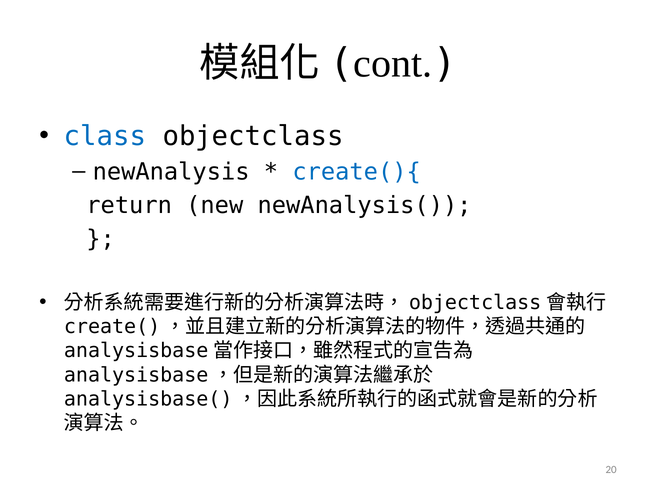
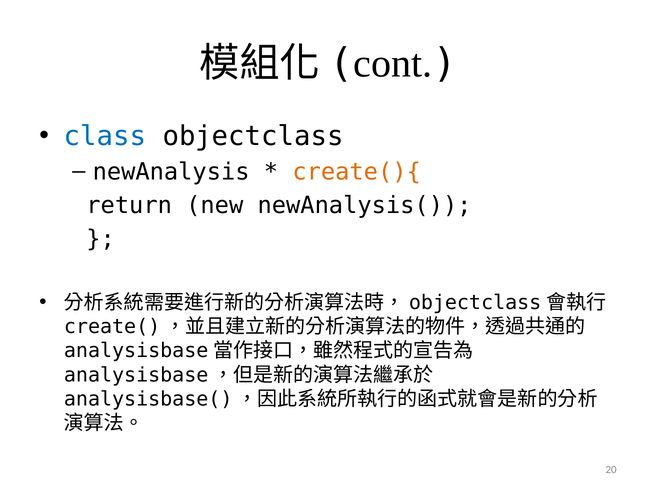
create(){ colour: blue -> orange (357, 172)
